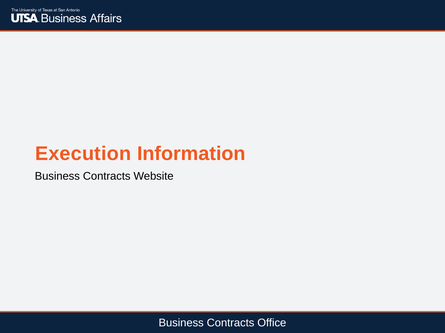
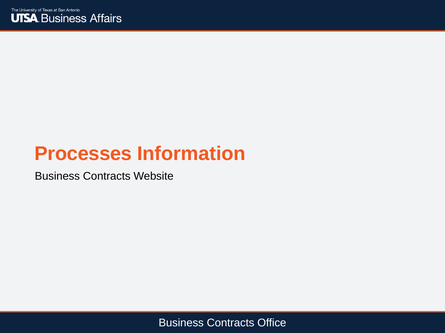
Execution: Execution -> Processes (83, 154)
